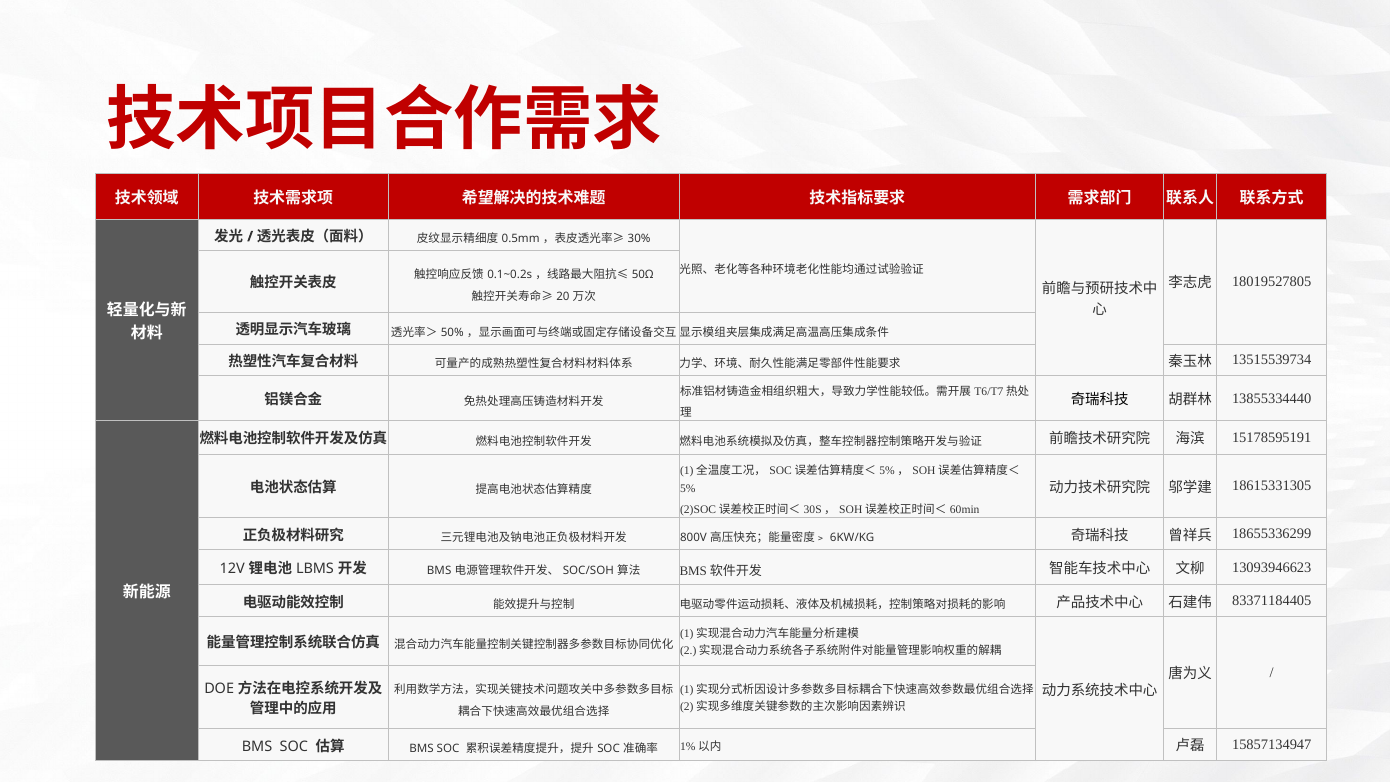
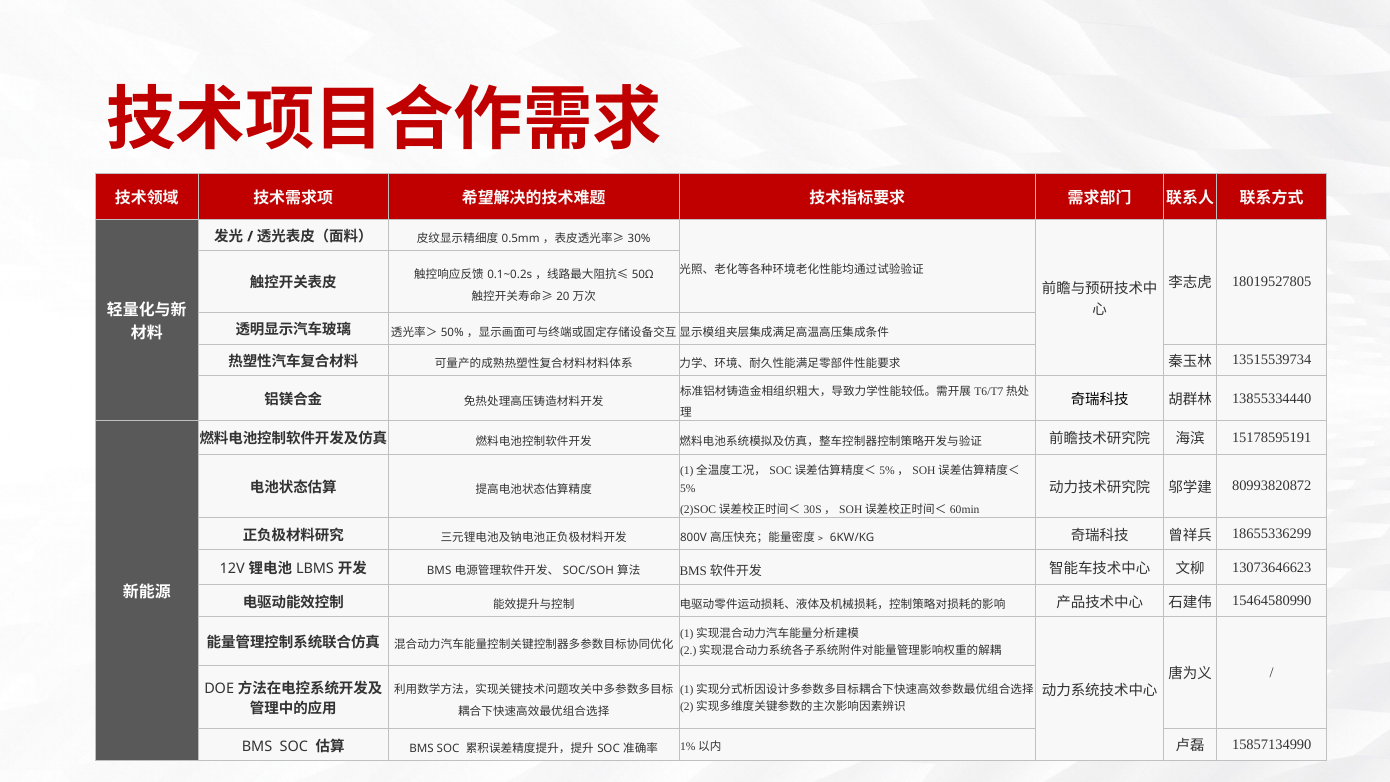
18615331305: 18615331305 -> 80993820872 (1272, 486)
13093946623: 13093946623 -> 13073646623 (1272, 567)
83371184405: 83371184405 -> 15464580990 (1272, 601)
15857134947: 15857134947 -> 15857134990 (1272, 745)
